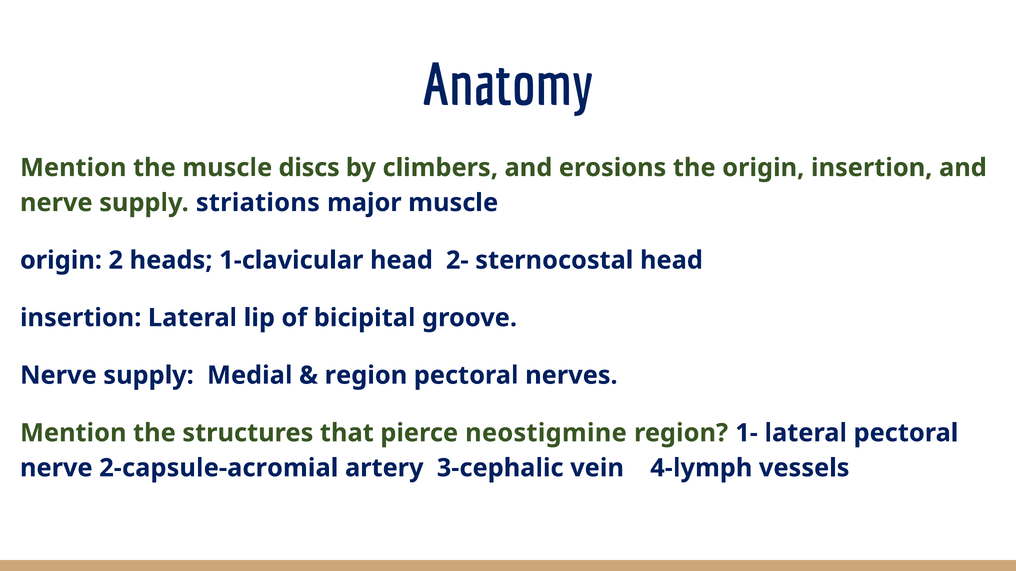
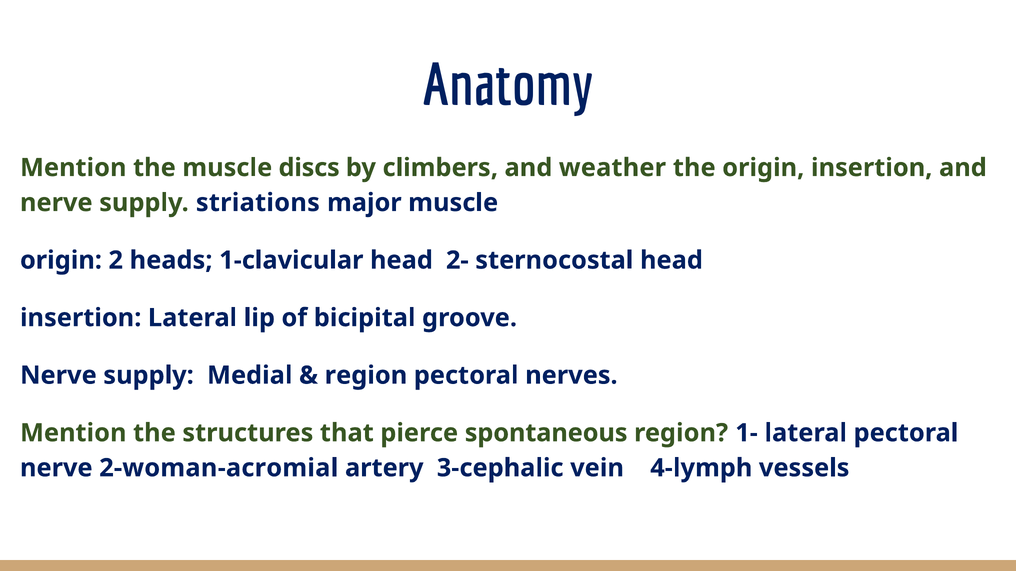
erosions: erosions -> weather (612, 168)
neostigmine: neostigmine -> spontaneous (546, 433)
2-capsule-acromial: 2-capsule-acromial -> 2-woman-acromial (219, 468)
